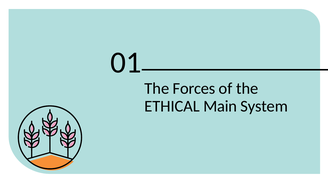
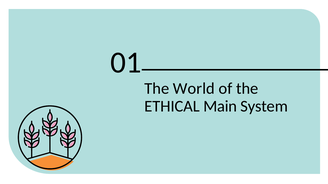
Forces: Forces -> World (194, 89)
